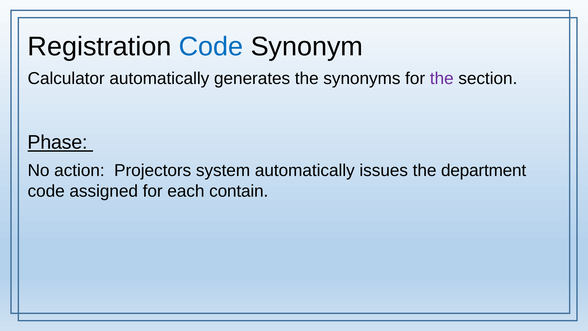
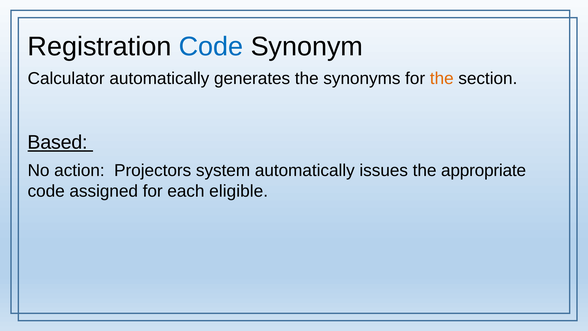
the colour: purple -> orange (442, 78)
Phase: Phase -> Based (58, 142)
department: department -> appropriate (484, 170)
contain: contain -> eligible (239, 191)
